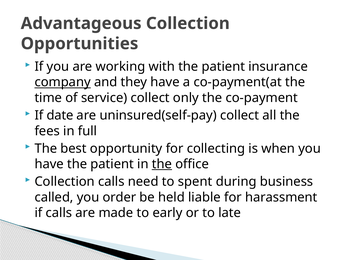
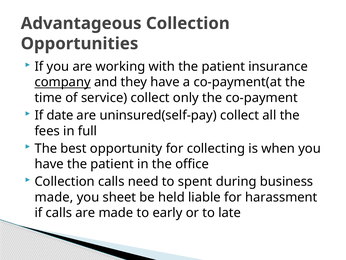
the underline: present -> none (162, 164)
called: called -> made (54, 197)
order: order -> sheet (119, 197)
